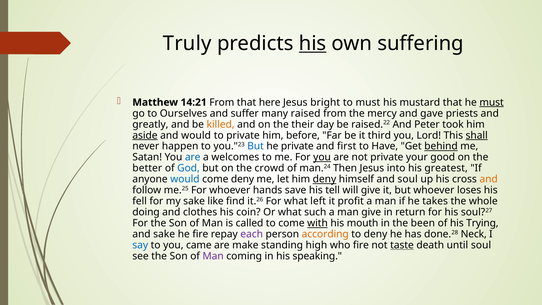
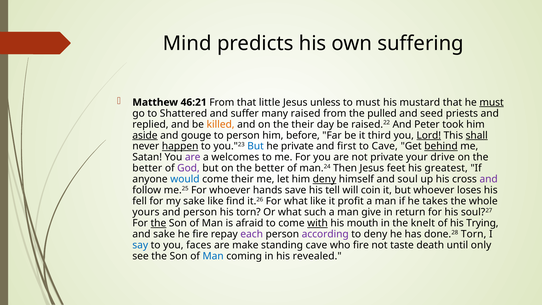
Truly: Truly -> Mind (187, 43)
his underline: present -> none (313, 43)
14:21: 14:21 -> 46:21 (194, 102)
here: here -> little (270, 102)
bright: bright -> unless (325, 102)
Ourselves: Ourselves -> Shattered (183, 113)
mercy: mercy -> pulled (382, 113)
gave: gave -> seed (432, 113)
greatly: greatly -> replied (150, 124)
and would: would -> gouge (196, 135)
to private: private -> person (243, 135)
Lord underline: none -> present (429, 135)
happen underline: none -> present (180, 146)
to Have: Have -> Cave (385, 146)
are colour: blue -> purple (193, 157)
you underline: present -> none (322, 157)
good: good -> drive (443, 157)
God colour: blue -> purple (188, 168)
but on the crowd: crowd -> better (269, 168)
into: into -> feet (396, 168)
come deny: deny -> their (242, 179)
and colour: orange -> purple (489, 179)
will give: give -> coin (371, 190)
what left: left -> like (318, 201)
doing: doing -> yours (146, 212)
and clothes: clothes -> person (200, 212)
his coin: coin -> torn (248, 212)
the underline: none -> present (158, 223)
called: called -> afraid (250, 223)
been: been -> knelt (423, 223)
according colour: orange -> purple (325, 234)
done.28 Neck: Neck -> Torn (474, 234)
came: came -> faces (199, 245)
standing high: high -> cave (316, 245)
taste underline: present -> none (402, 245)
until soul: soul -> only (481, 245)
Man colour: purple -> blue (213, 256)
speaking: speaking -> revealed (317, 256)
